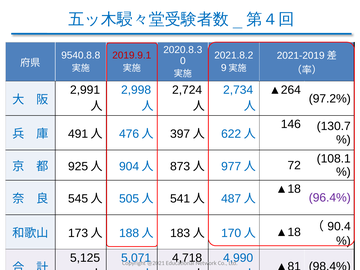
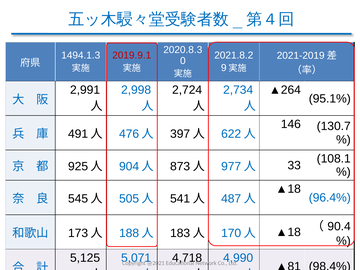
9540.8.8: 9540.8.8 -> 1494.1.3 (81, 55)
97.2%: 97.2% -> 95.1% (330, 99)
72: 72 -> 33 (294, 165)
96.4% colour: purple -> blue (330, 198)
